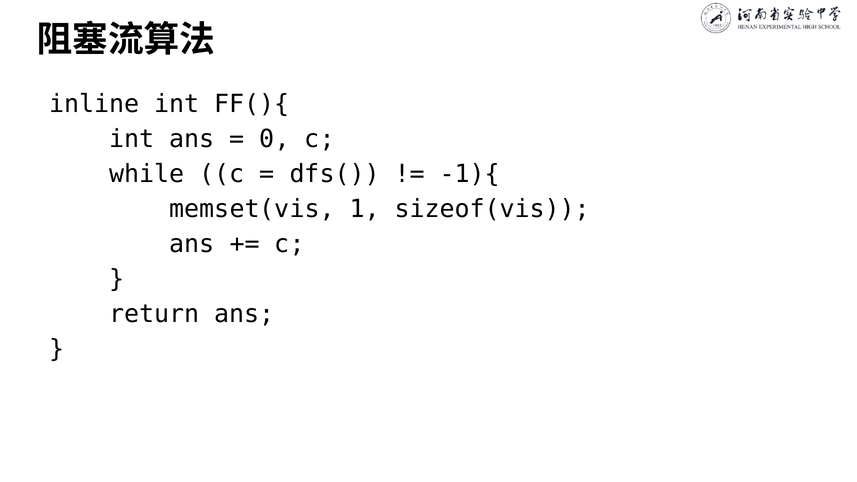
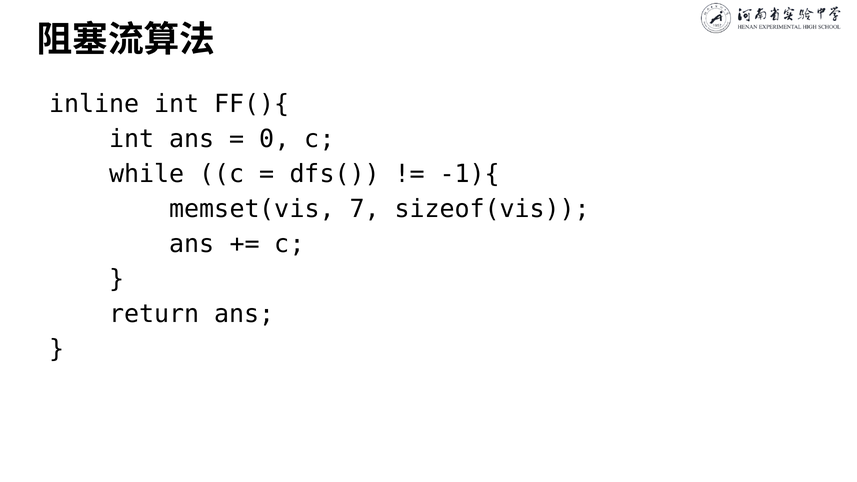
1: 1 -> 7 (365, 209)
